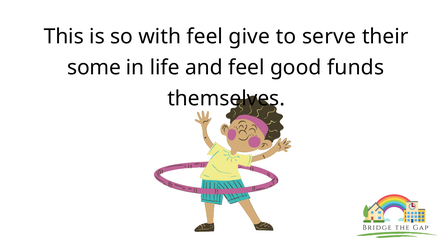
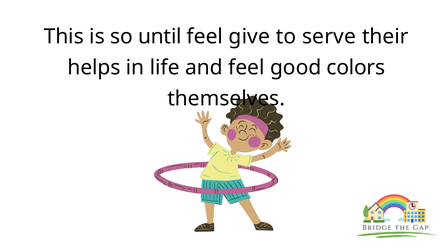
with: with -> until (160, 37)
some: some -> helps (94, 68)
funds: funds -> colors (356, 68)
